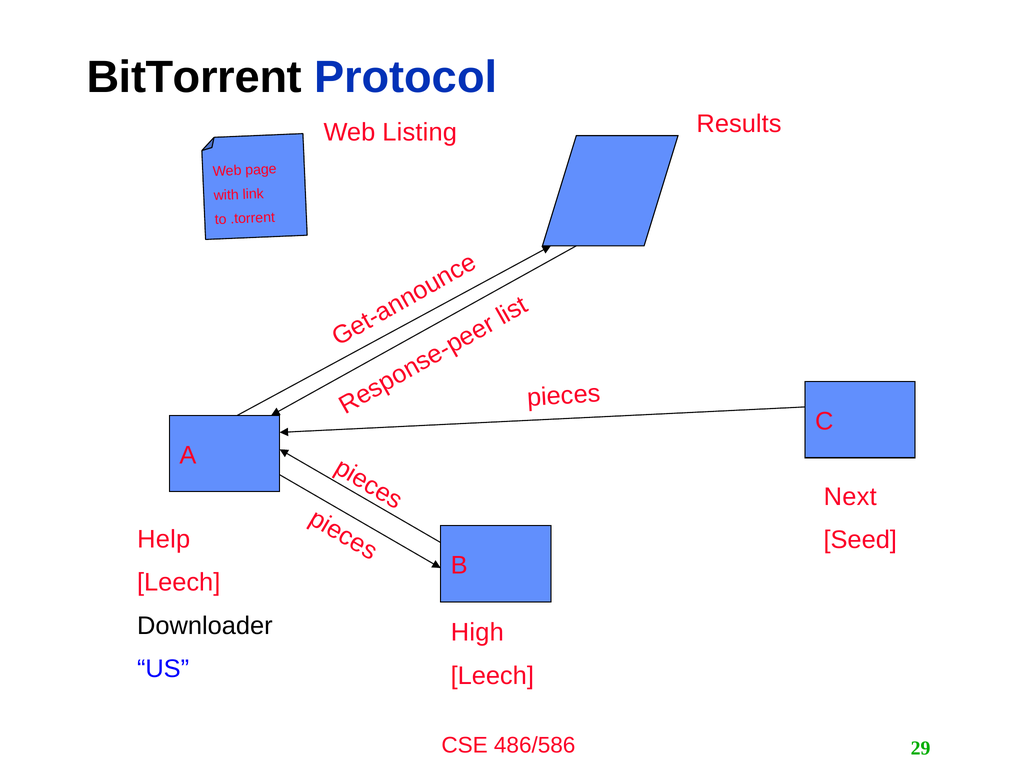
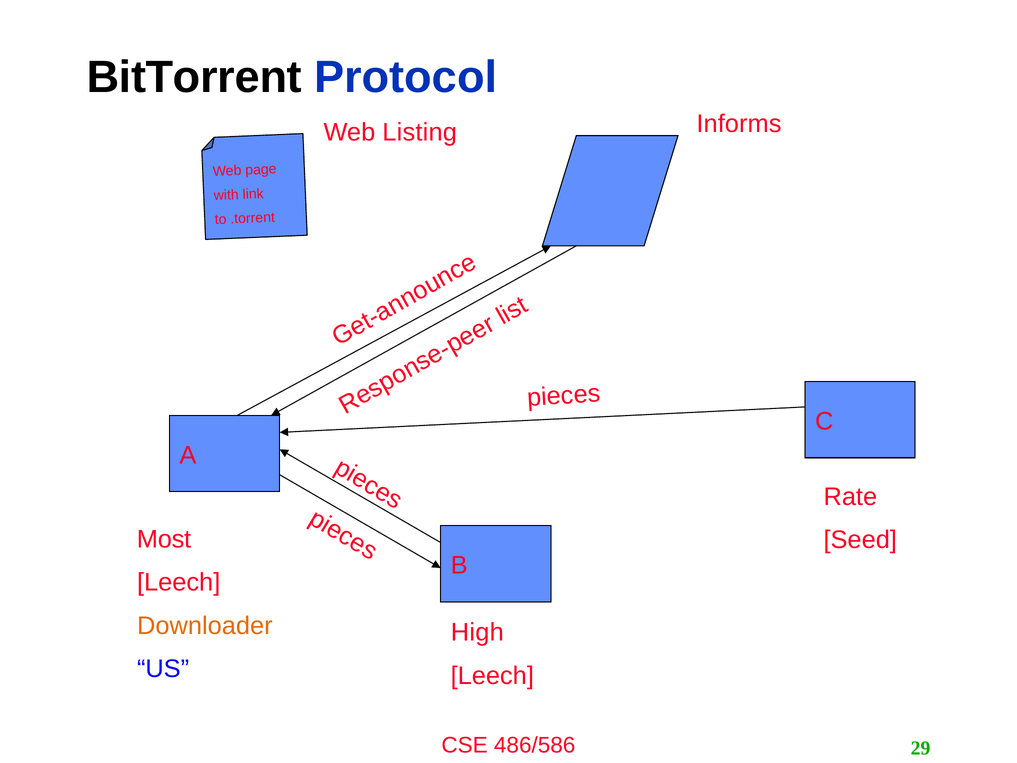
Results: Results -> Informs (739, 124)
Next: Next -> Rate (850, 497)
Help: Help -> Most (164, 539)
Downloader colour: black -> orange (205, 625)
